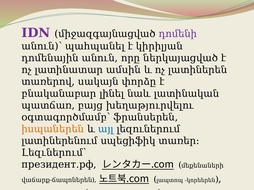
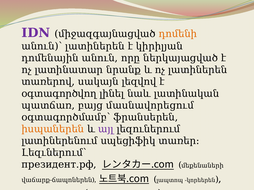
դոմենի colour: purple -> orange (178, 34)
անուն)՝ պահպանել: պահպանել -> լատիներեն (95, 46)
ամսին: ամսին -> նրանք (123, 70)
փորձը: փորձը -> լեզվով (139, 82)
բնականաբար: բնականաբար -> օգտագործվող (59, 94)
խեղաթյուրվելու: խեղաթյուրվելու -> մասնավորեցում (150, 106)
այլ colour: blue -> purple (106, 129)
